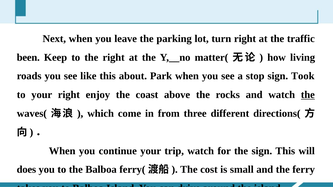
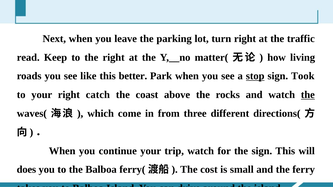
been: been -> read (28, 57)
about: about -> better (133, 76)
stop underline: none -> present (255, 76)
enjoy: enjoy -> catch (98, 95)
